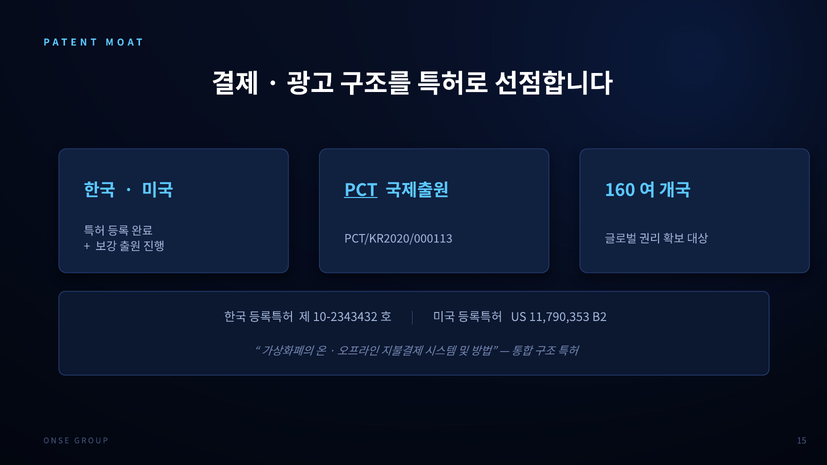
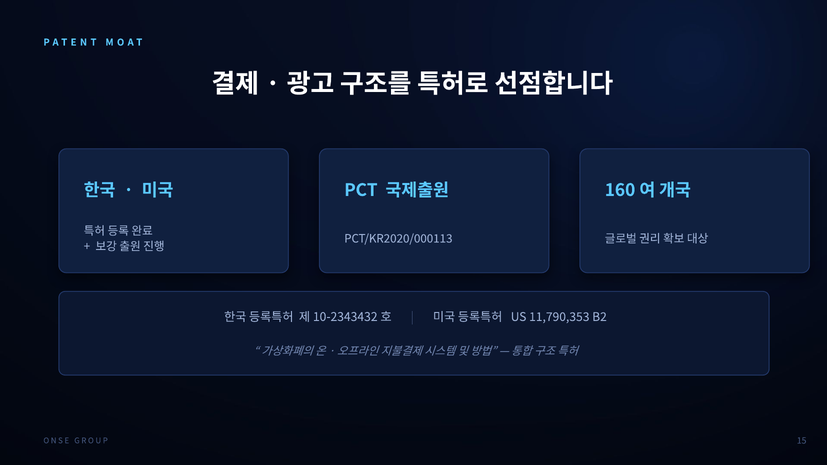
PCT underline: present -> none (361, 190)
